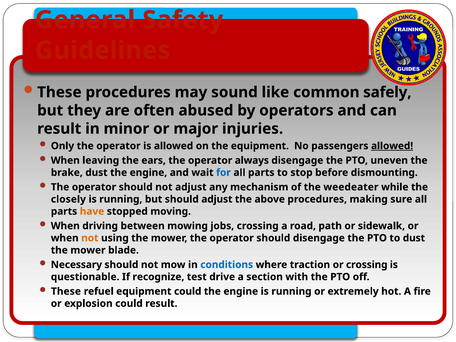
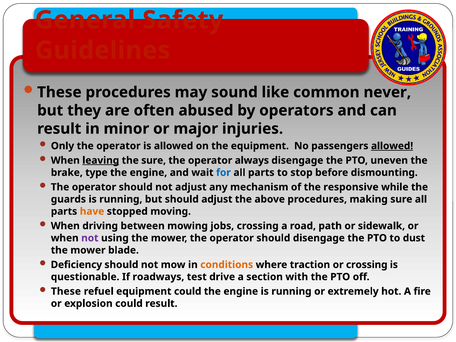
safely: safely -> never (387, 92)
leaving underline: none -> present (101, 160)
ears: ears -> sure (154, 160)
brake dust: dust -> type (96, 173)
weedeater: weedeater -> responsive (351, 187)
closely: closely -> guards (68, 199)
not colour: orange -> purple (90, 238)
Necessary: Necessary -> Deficiency (76, 265)
conditions colour: blue -> orange (227, 265)
recognize: recognize -> roadways (158, 277)
